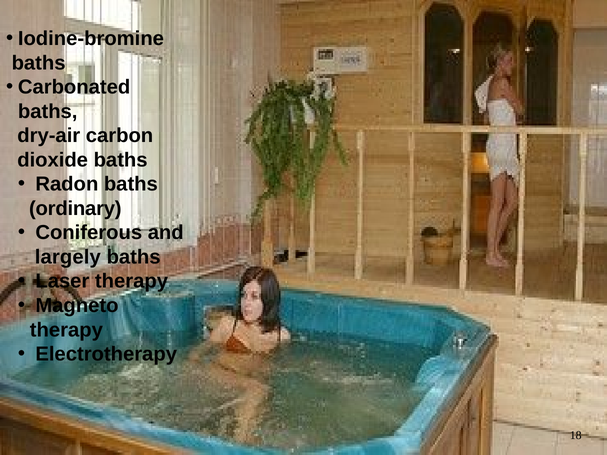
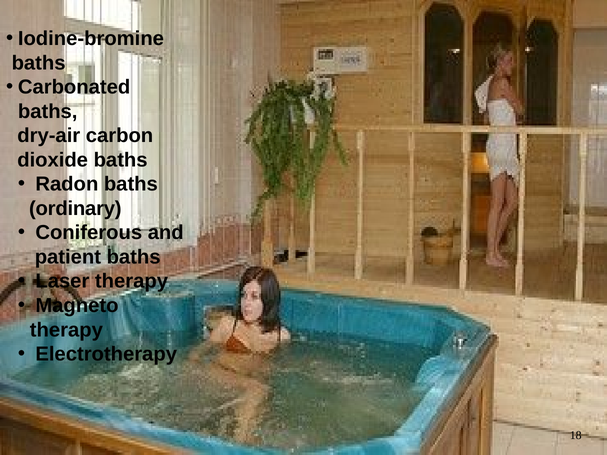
largely: largely -> patient (68, 257)
